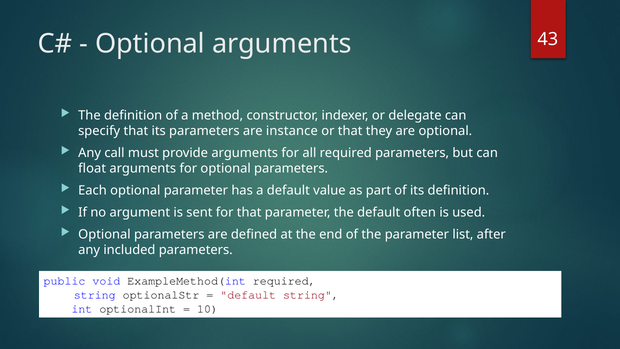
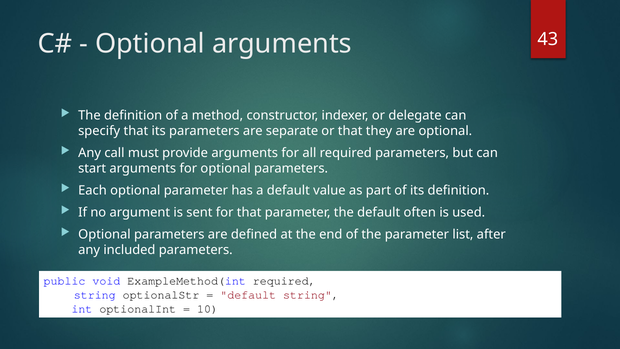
instance: instance -> separate (292, 131)
float: float -> start (92, 168)
